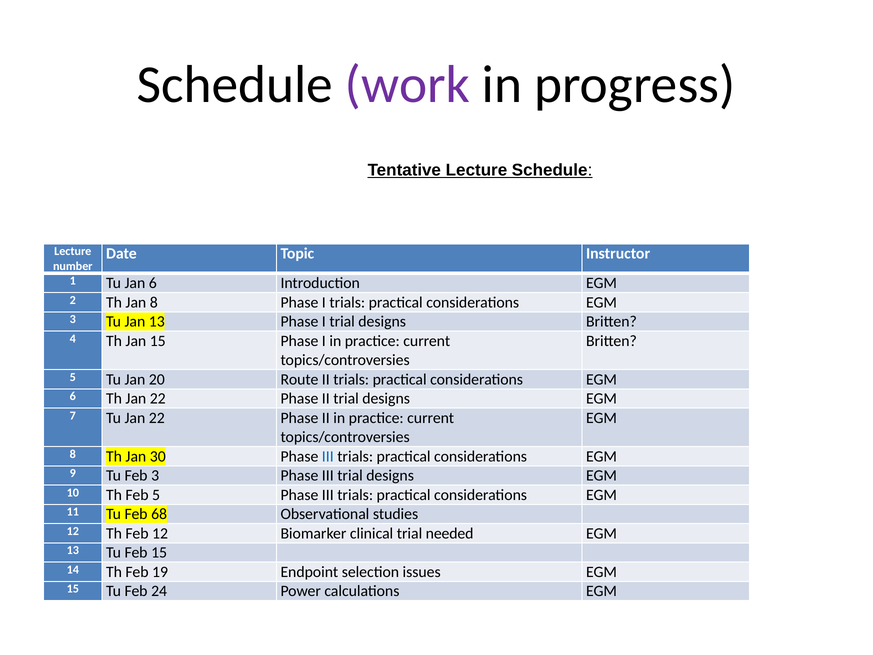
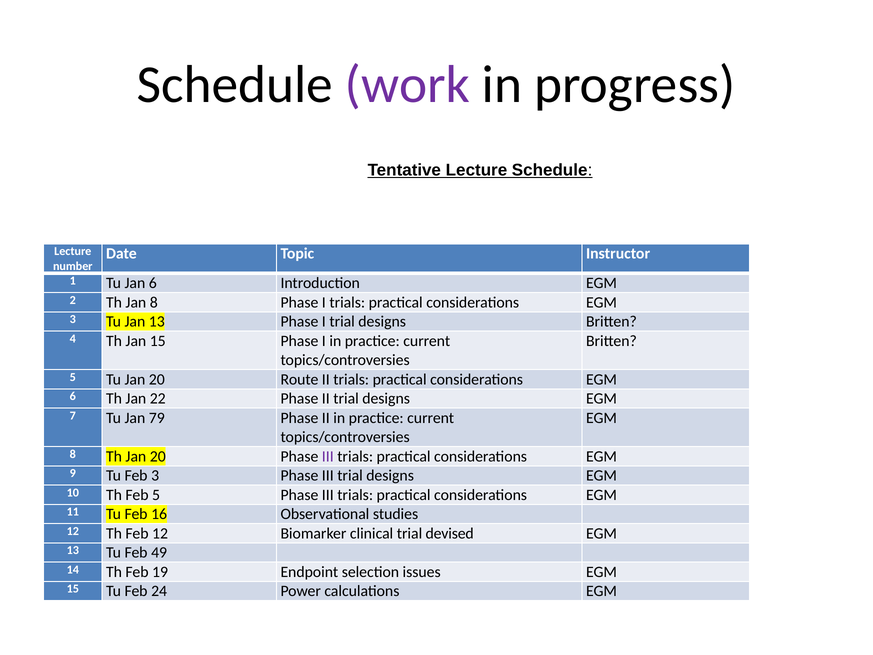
Tu Jan 22: 22 -> 79 (157, 418)
Th Jan 30: 30 -> 20 (158, 456)
III colour: blue -> purple (328, 456)
68: 68 -> 16 (159, 514)
needed: needed -> devised (450, 533)
Feb 15: 15 -> 49 (159, 552)
